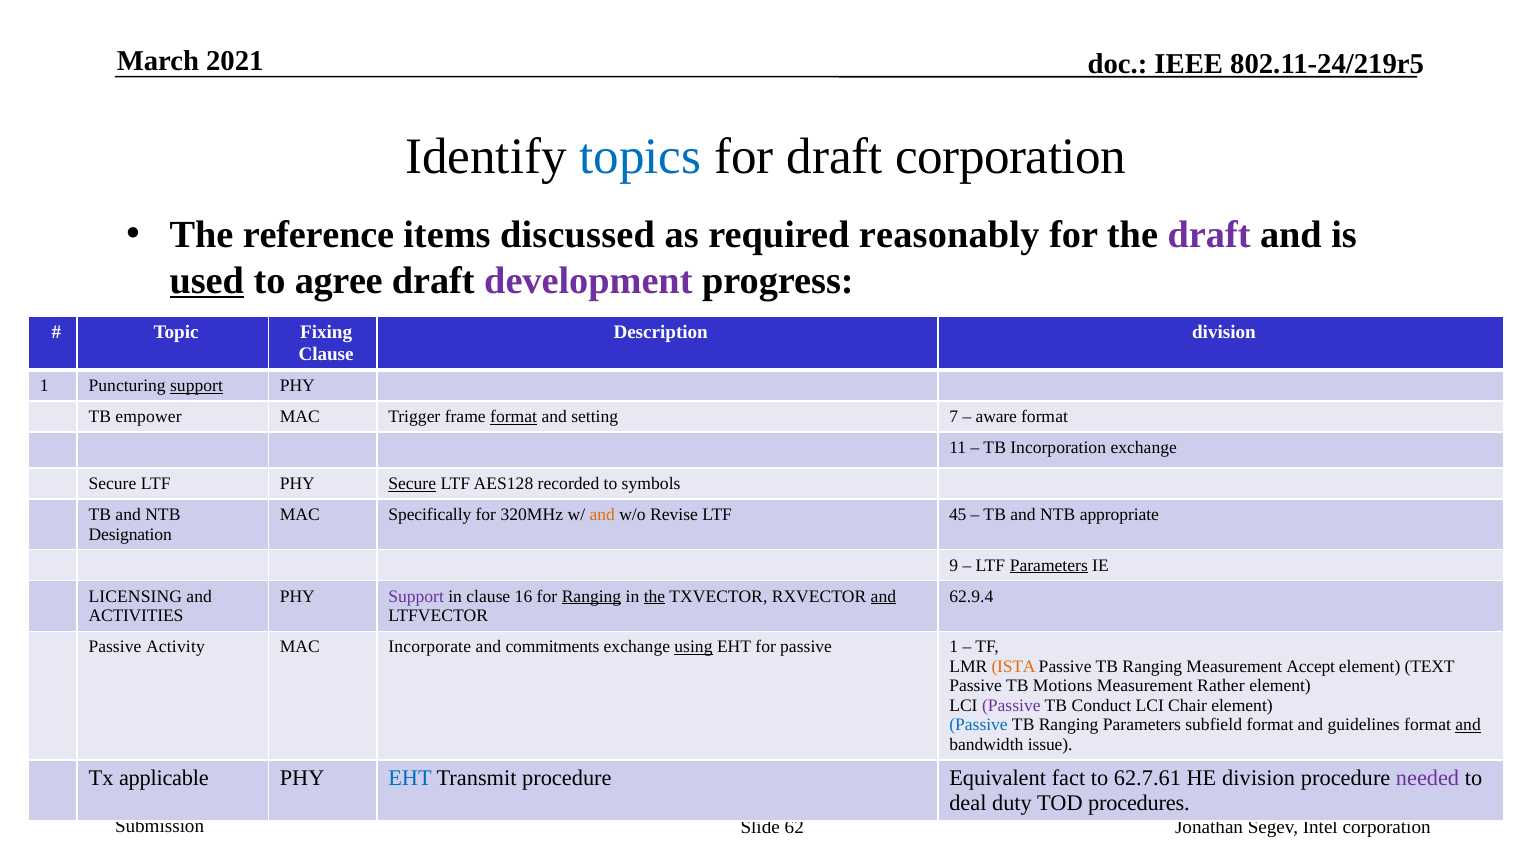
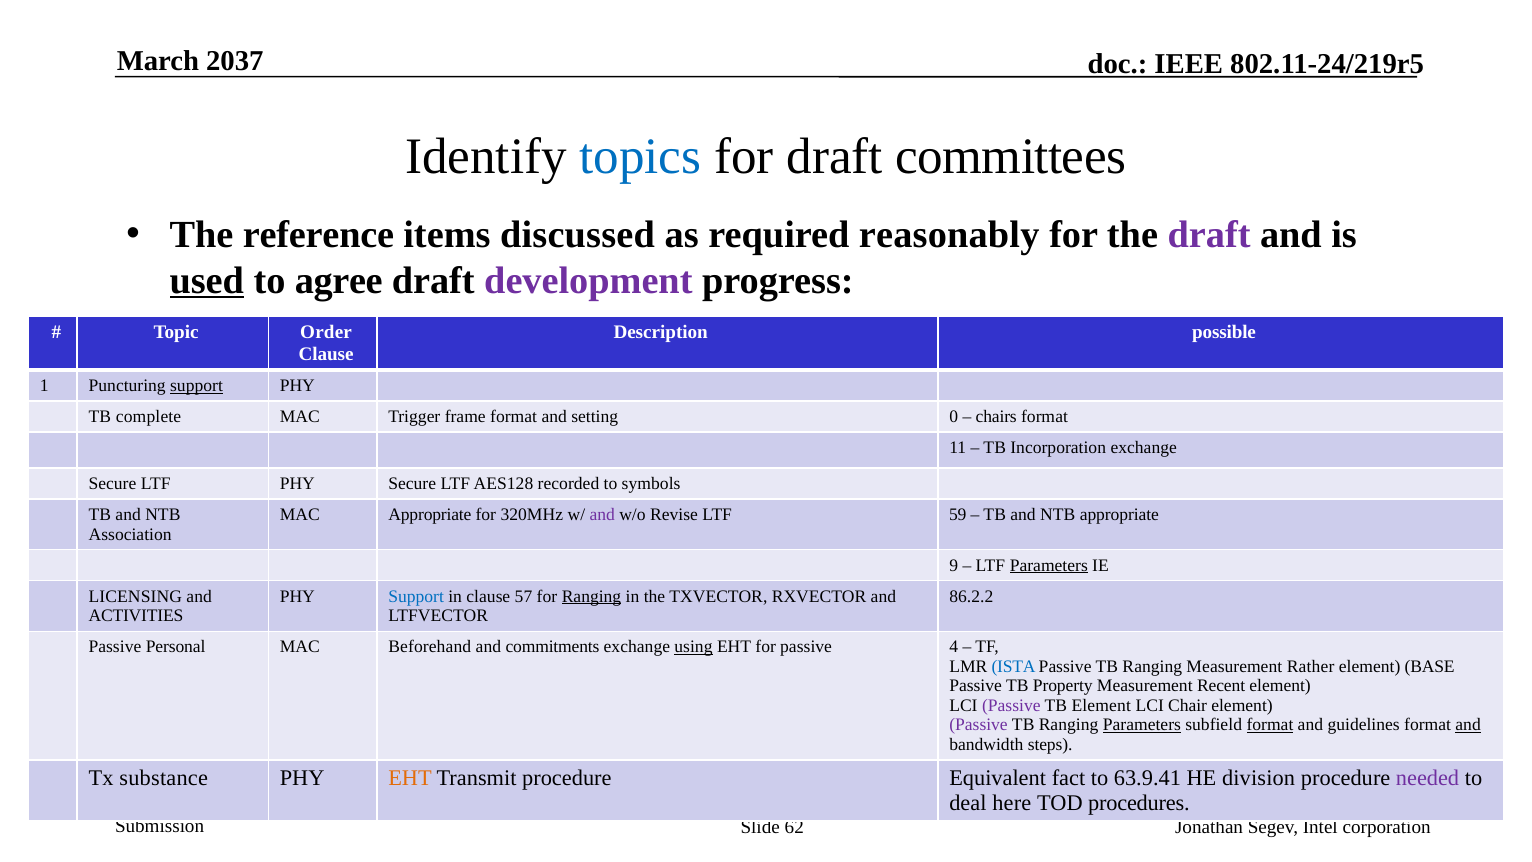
2021: 2021 -> 2037 (235, 61)
draft corporation: corporation -> committees (1011, 157)
Fixing: Fixing -> Order (326, 332)
Description division: division -> possible (1224, 332)
empower: empower -> complete (149, 416)
format underline: present -> none (514, 416)
7: 7 -> 0 (954, 416)
aware: aware -> chairs (996, 416)
Secure underline: present -> none (412, 484)
MAC Specifically: Specifically -> Appropriate (430, 515)
and colour: orange -> purple (602, 515)
45: 45 -> 59 (958, 515)
Designation: Designation -> Association (130, 534)
Support colour: purple -> blue (416, 596)
16: 16 -> 57 (523, 596)
the underline: present -> none (655, 596)
and underline: present -> none (883, 596)
62.9.4: 62.9.4 -> 86.2.2 (971, 596)
Activity: Activity -> Personal (176, 647)
Incorporate: Incorporate -> Beforehand (430, 647)
passive 1: 1 -> 4 (954, 647)
ISTA colour: orange -> blue (1014, 666)
Accept: Accept -> Rather (1311, 666)
TEXT: TEXT -> BASE (1430, 666)
Motions: Motions -> Property (1063, 686)
Rather: Rather -> Recent (1221, 686)
TB Conduct: Conduct -> Element (1101, 705)
Passive colour: blue -> purple (979, 725)
Parameters underline: none -> present (1142, 725)
format underline: none -> present (1270, 725)
issue: issue -> steps (1050, 744)
applicable: applicable -> substance (164, 778)
EHT colour: blue -> orange (410, 778)
62.7.61: 62.7.61 -> 63.9.41 (1147, 778)
duty: duty -> here (1012, 803)
